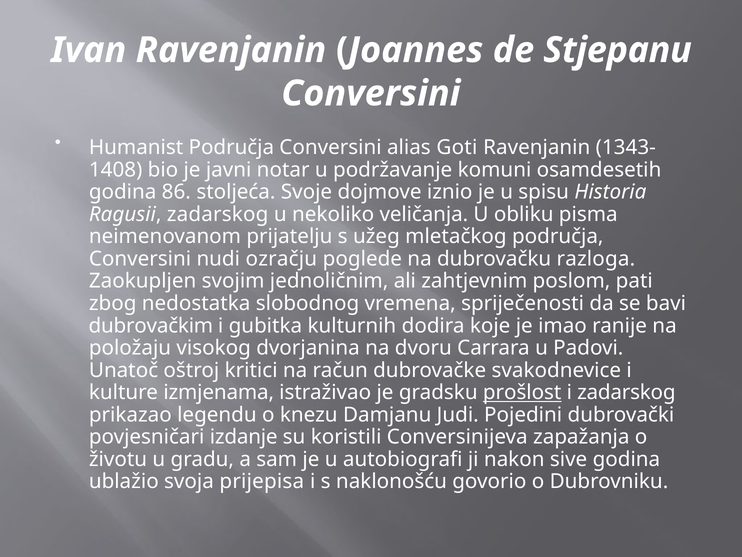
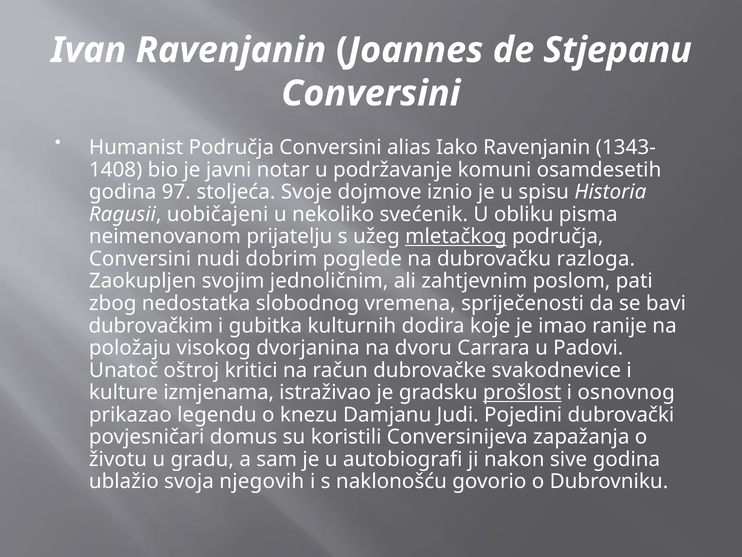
Goti: Goti -> Iako (457, 147)
86: 86 -> 97 (176, 192)
Ragusii zadarskog: zadarskog -> uobičajeni (218, 214)
veličanja: veličanja -> svećenik (424, 214)
mletačkog underline: none -> present (456, 236)
ozračju: ozračju -> dobrim (281, 259)
i zadarskog: zadarskog -> osnovnog (626, 392)
izdanje: izdanje -> domus (244, 437)
prijepisa: prijepisa -> njegovih (262, 481)
